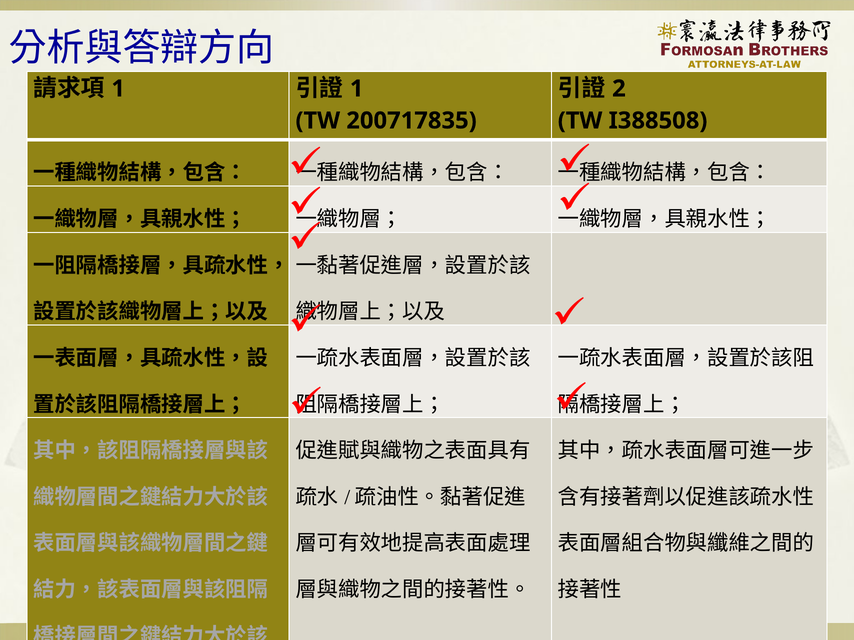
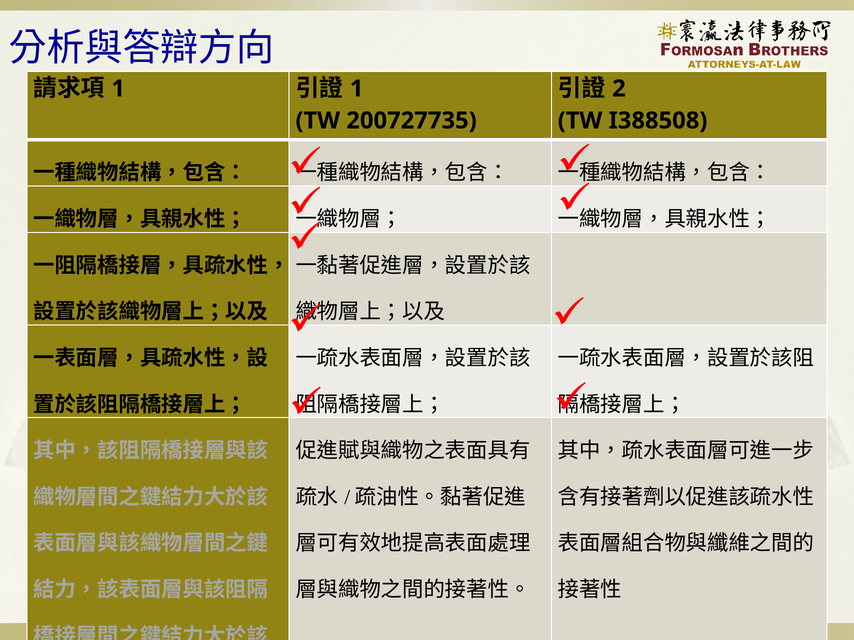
200717835: 200717835 -> 200727735 (412, 121)
